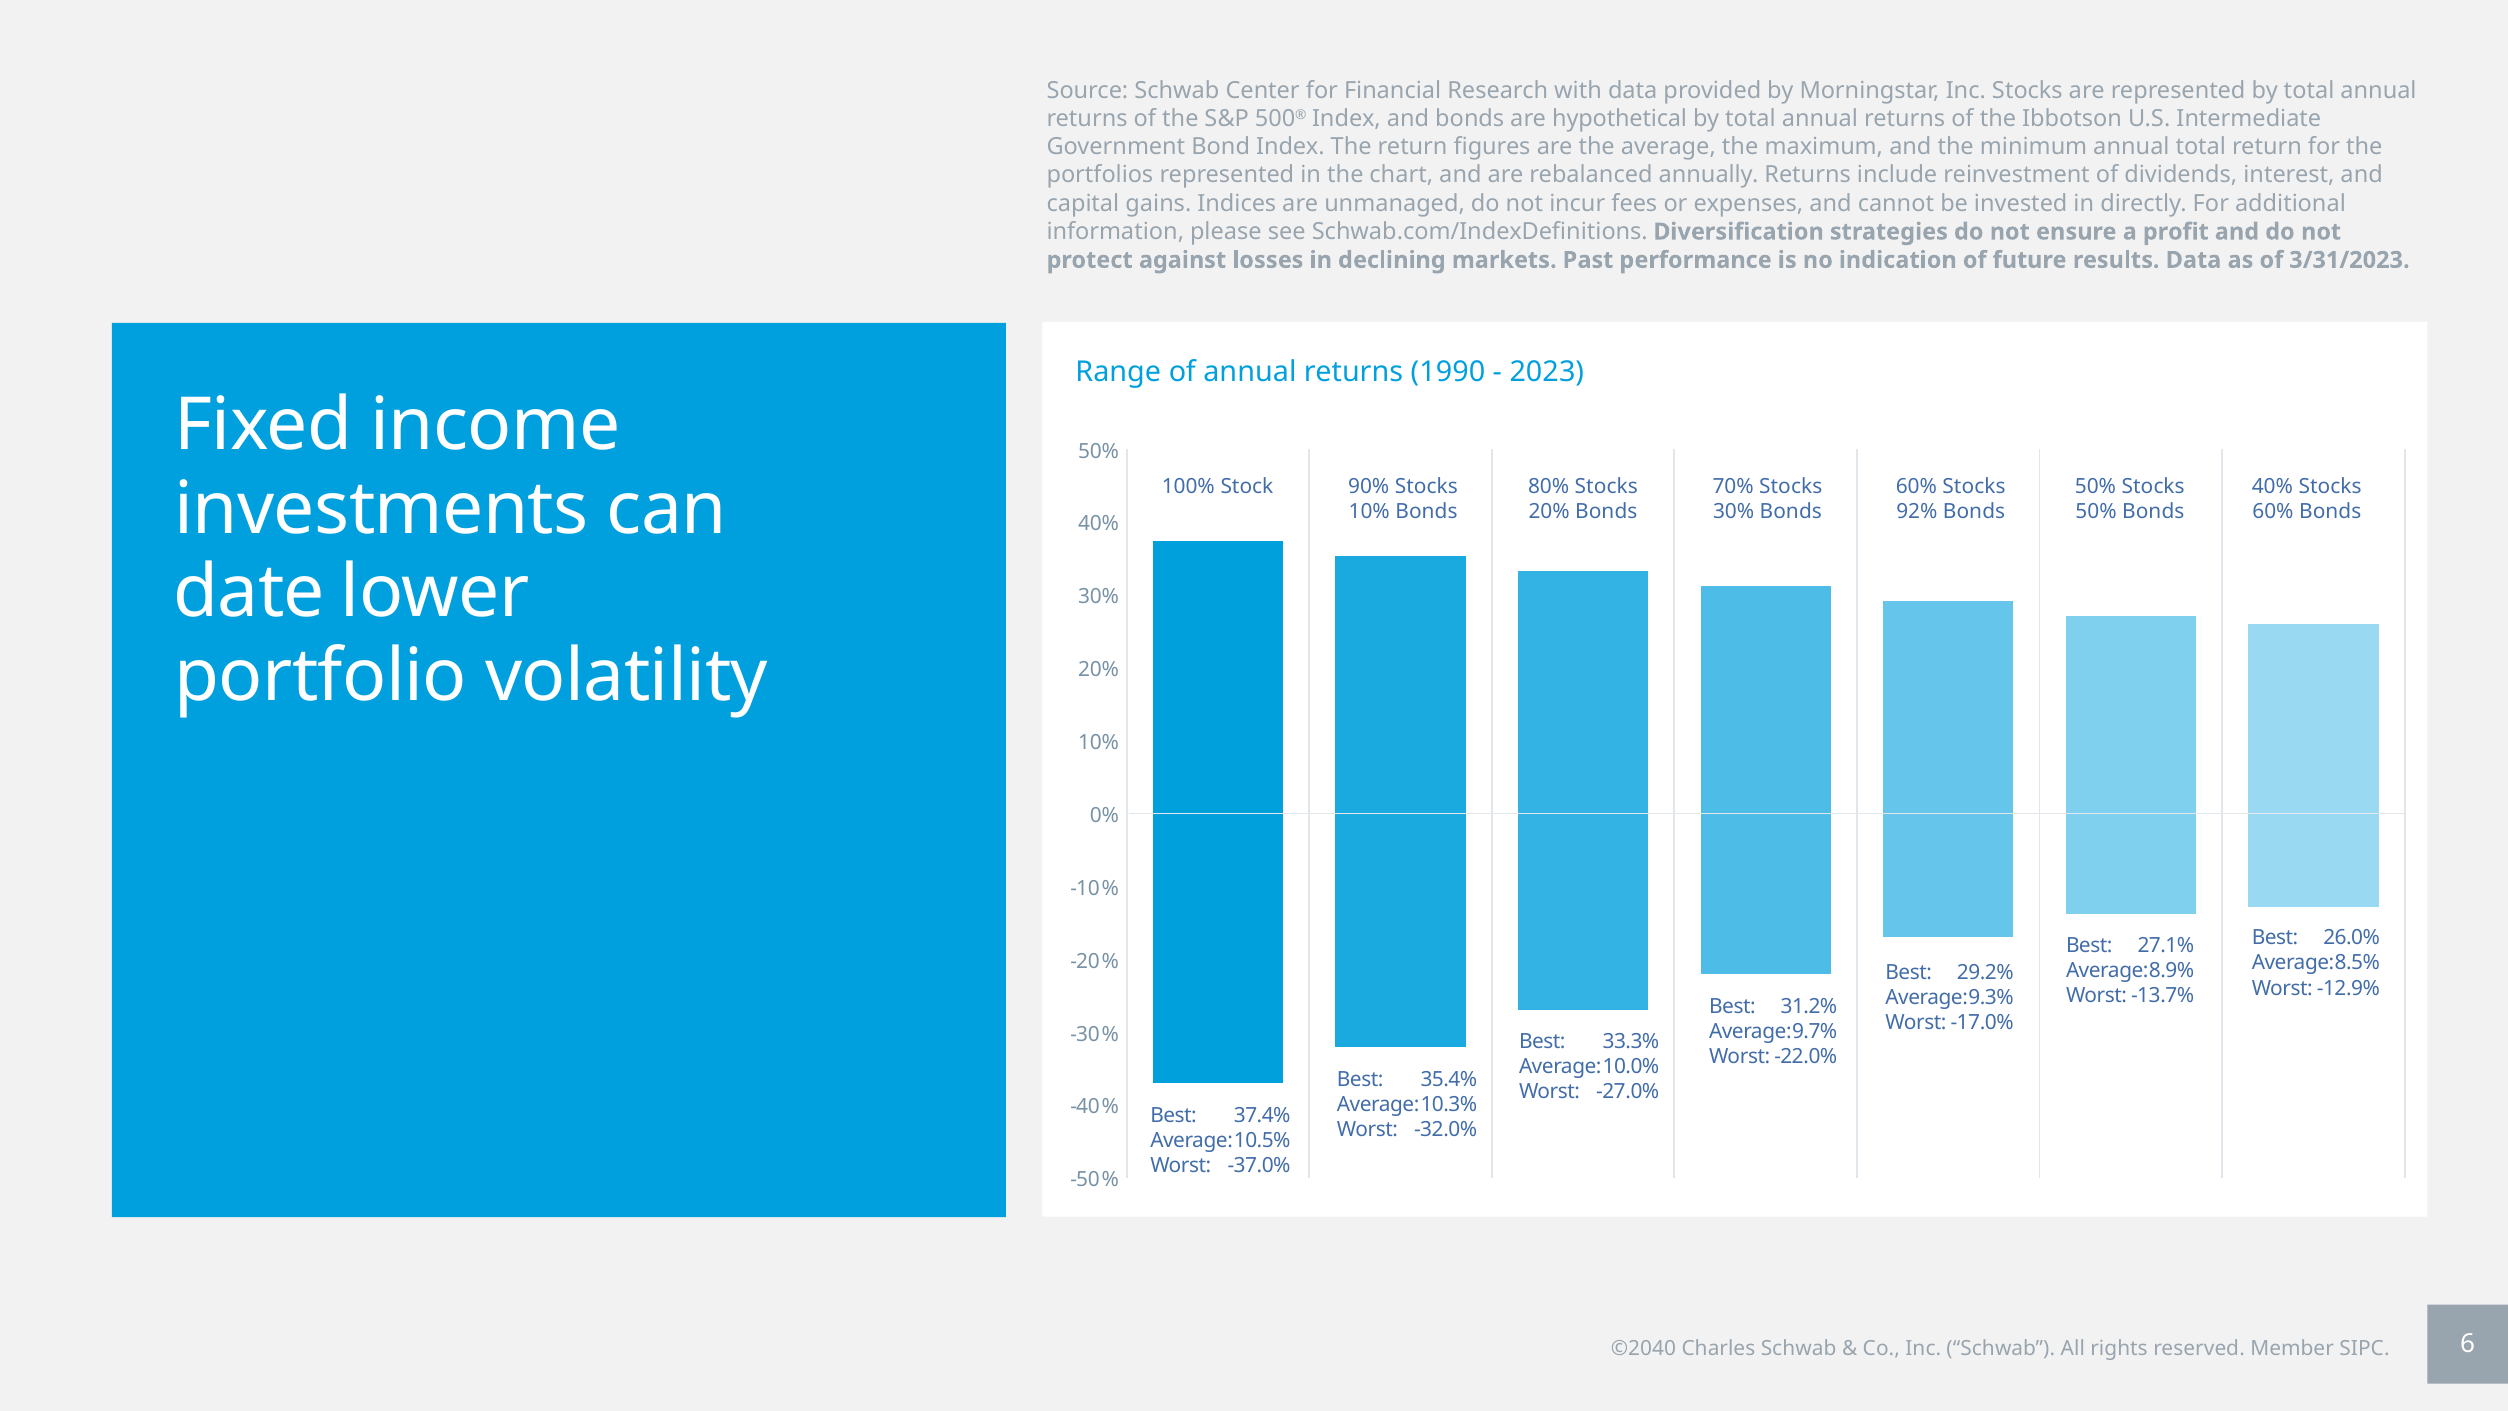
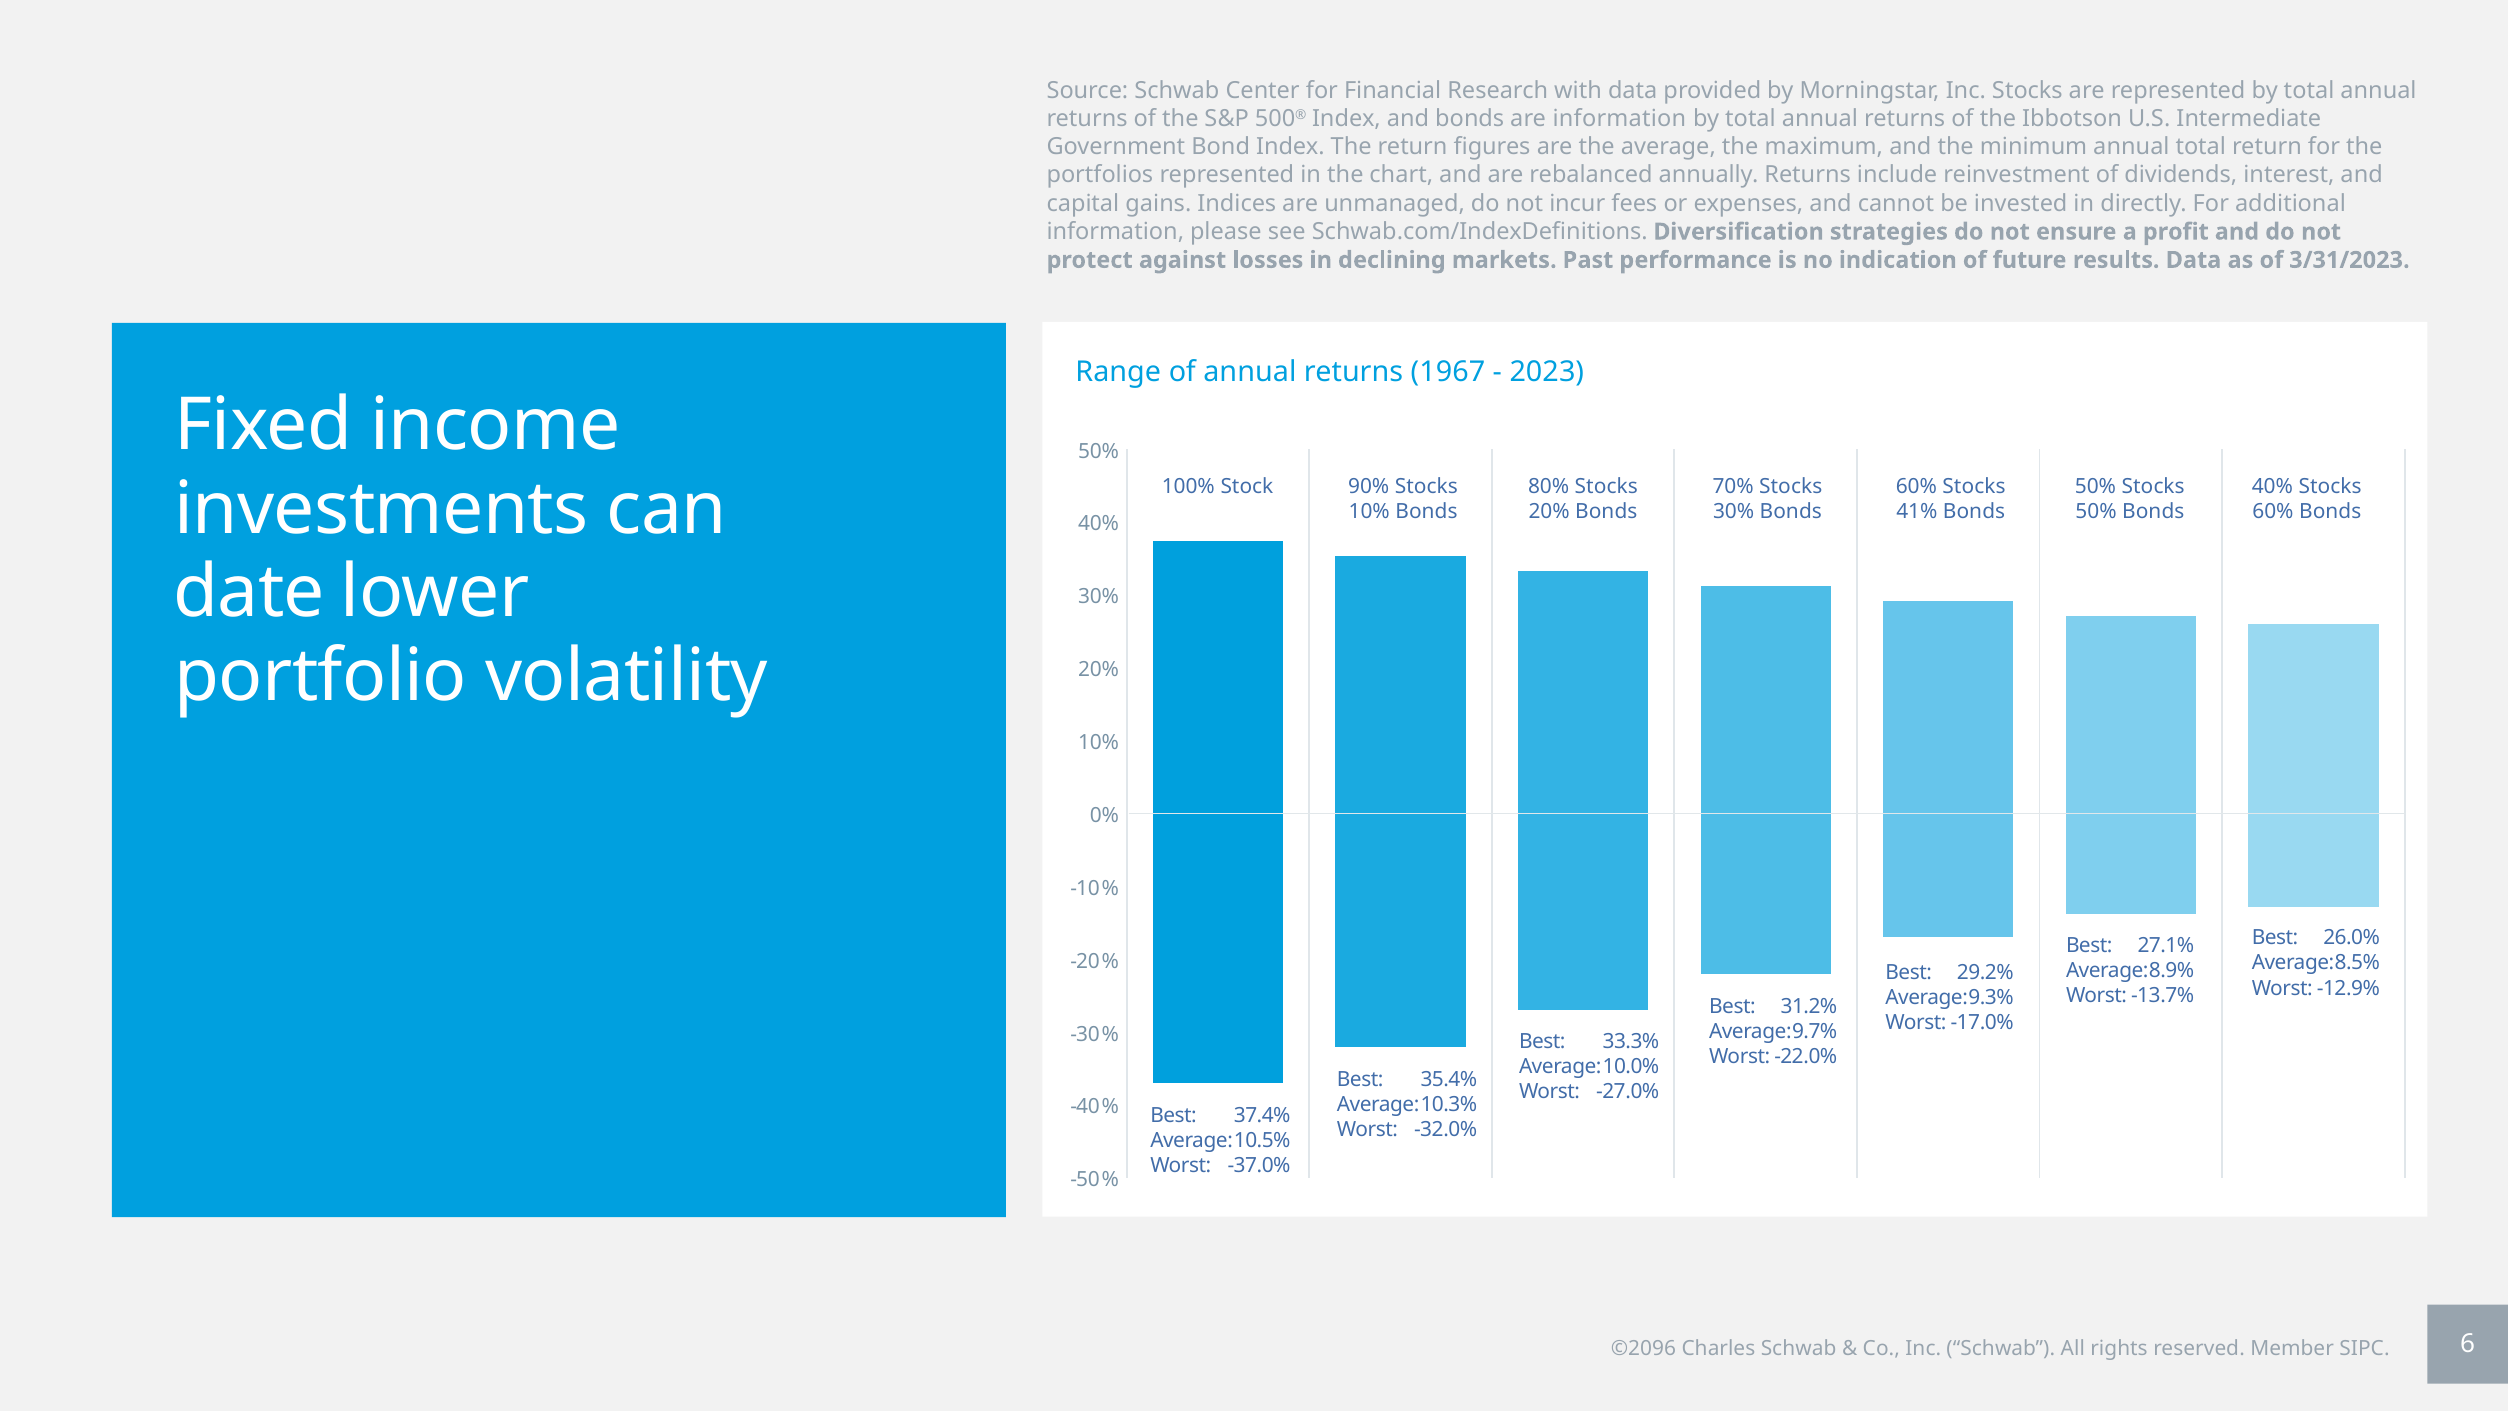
are hypothetical: hypothetical -> information (1619, 119)
1990: 1990 -> 1967 (1448, 372)
92%: 92% -> 41% (1917, 512)
©2040: ©2040 -> ©2096 (1643, 1348)
